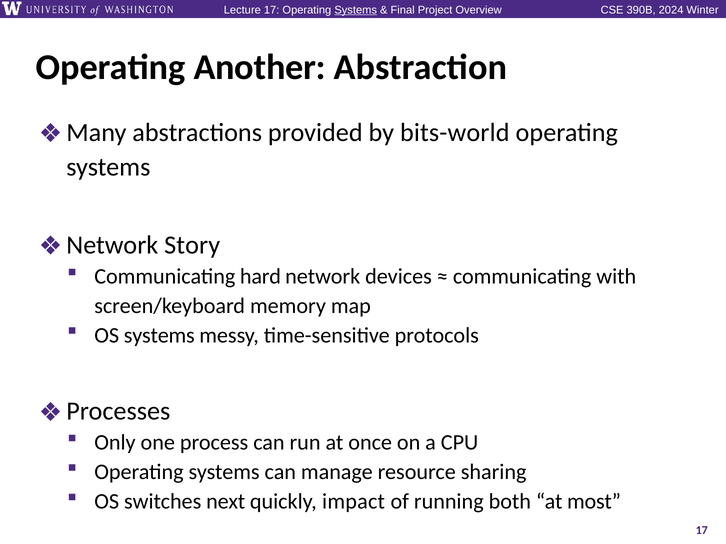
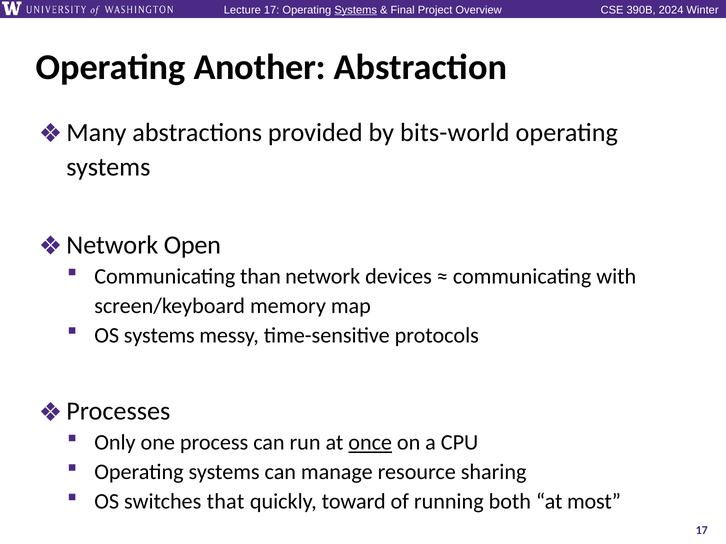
Story: Story -> Open (192, 245)
hard: hard -> than (260, 277)
once underline: none -> present (370, 443)
next: next -> that (226, 502)
impact: impact -> toward (354, 502)
